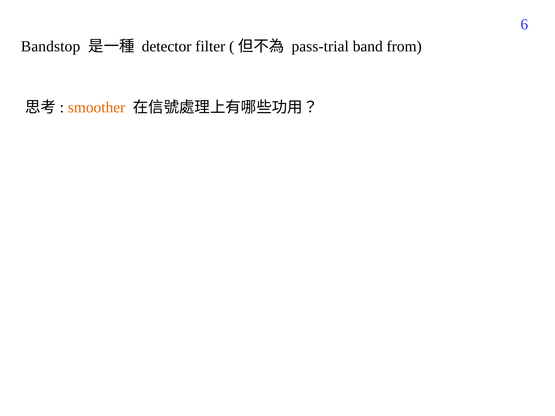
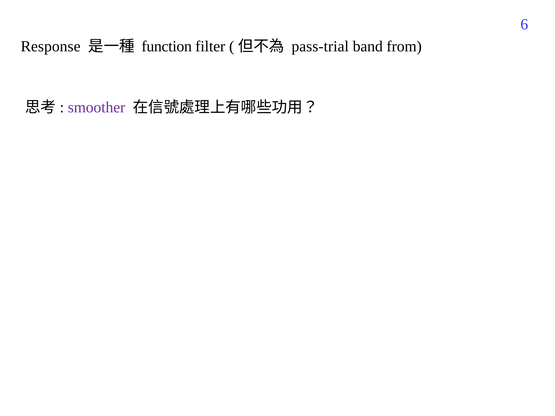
Bandstop: Bandstop -> Response (51, 46)
detector: detector -> function (167, 46)
smoother colour: orange -> purple (97, 108)
